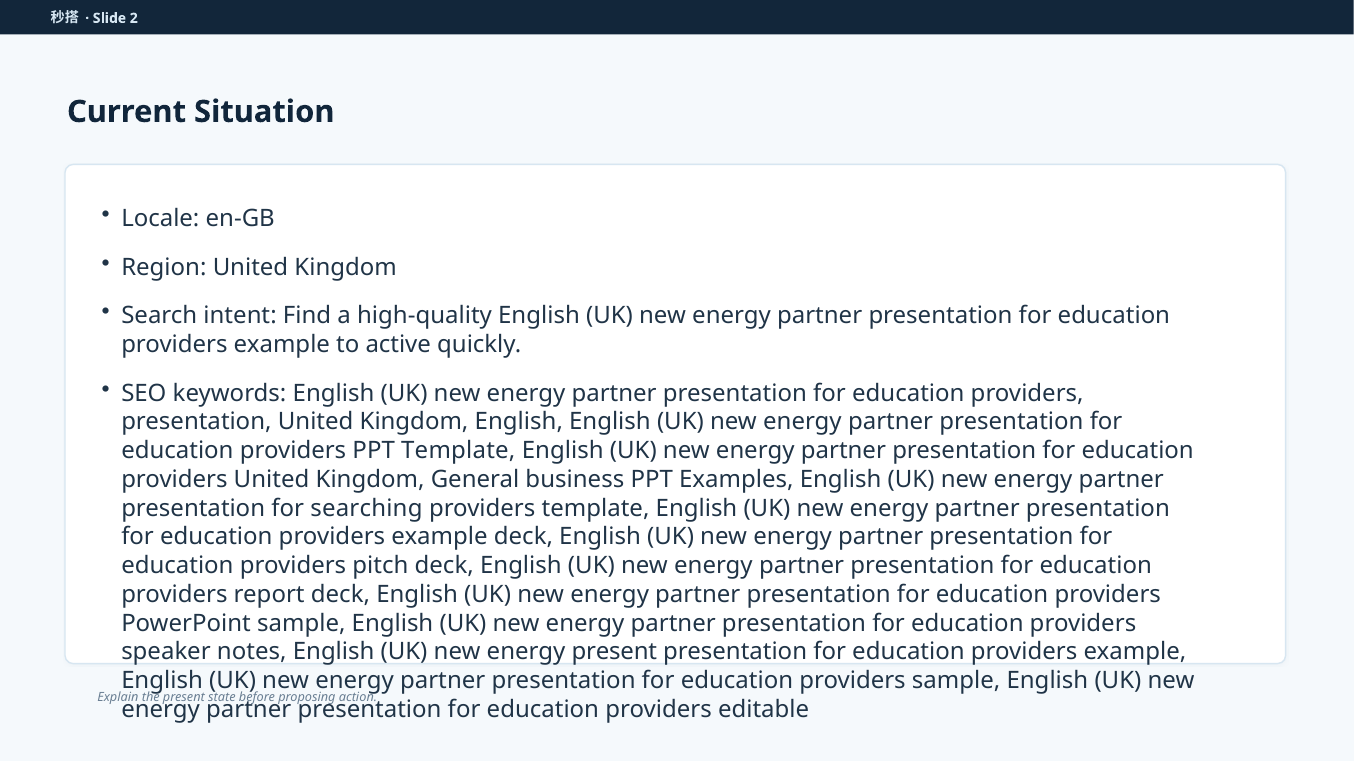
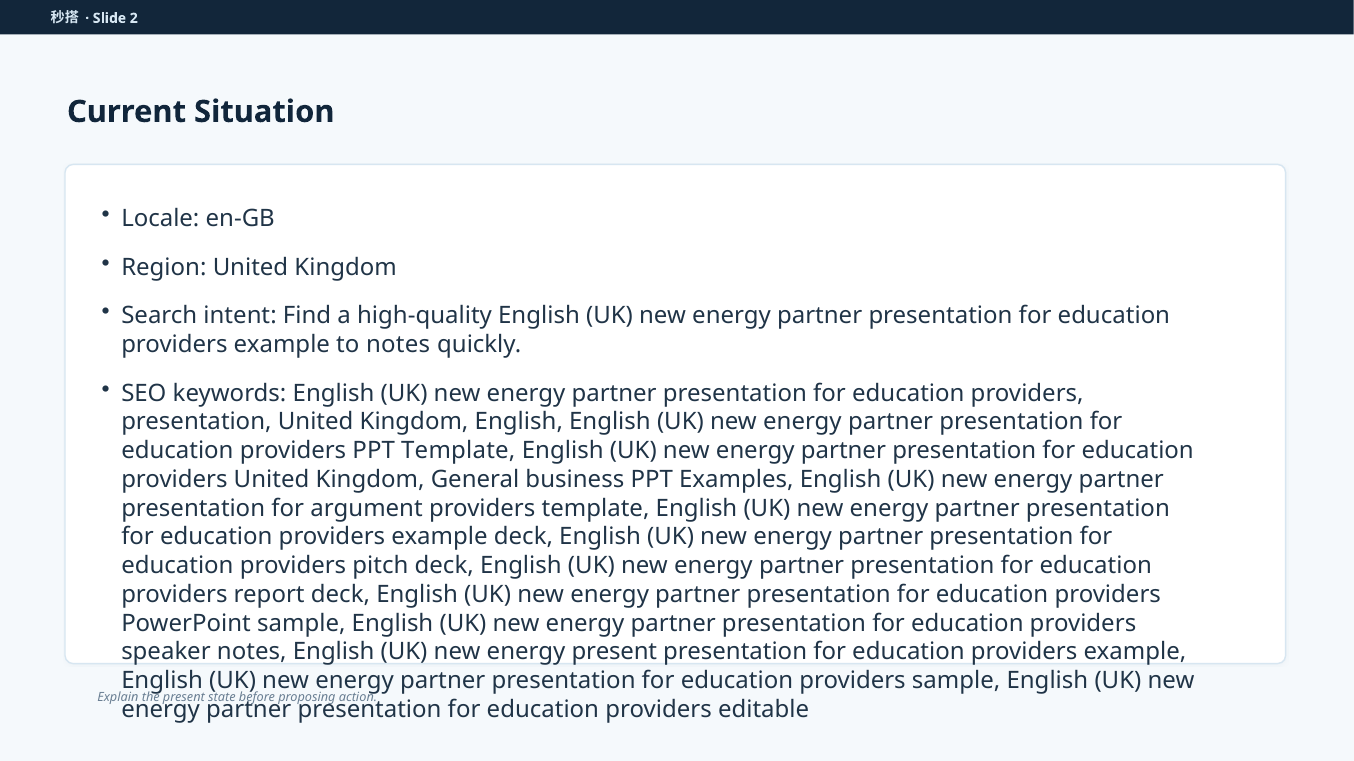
to active: active -> notes (398, 345)
searching: searching -> argument (367, 509)
